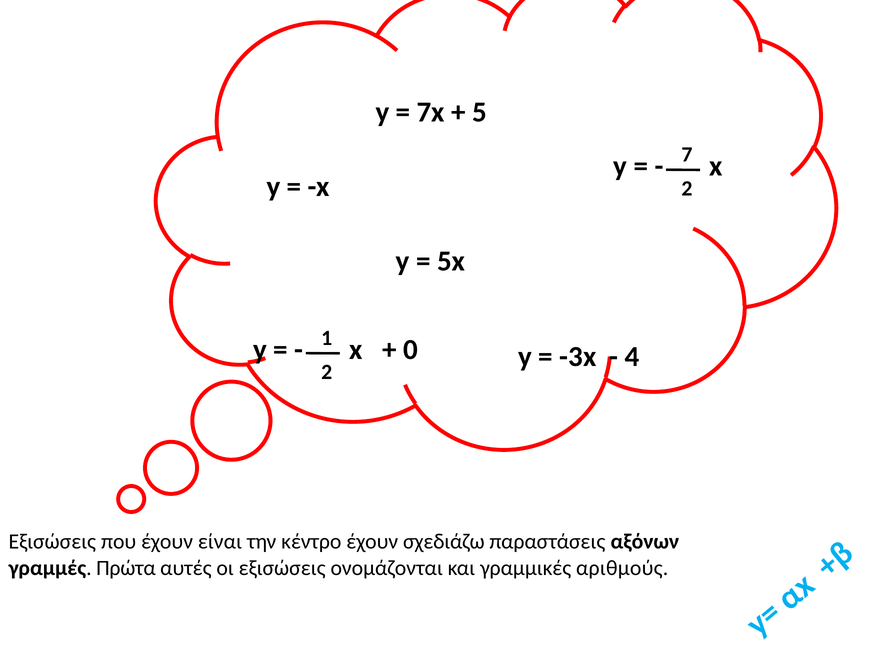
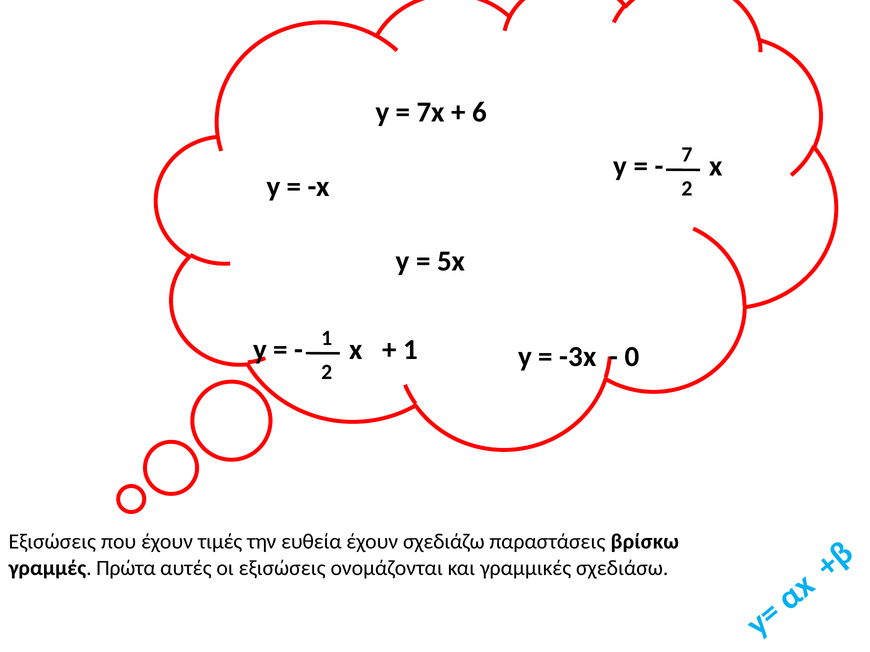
5: 5 -> 6 (479, 112)
0: 0 -> 1 (410, 350)
4: 4 -> 0 (632, 357)
είναι: είναι -> τιμές (220, 542)
κέντρο: κέντρο -> ευθεία (311, 542)
αξόνων: αξόνων -> βρίσκω (645, 542)
αριθμούς: αριθμούς -> σχεδιάσω (622, 568)
